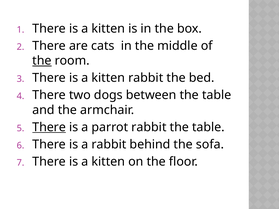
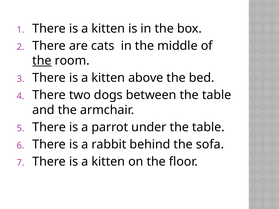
kitten rabbit: rabbit -> above (146, 78)
There underline: present -> none (49, 127)
parrot rabbit: rabbit -> under (149, 127)
